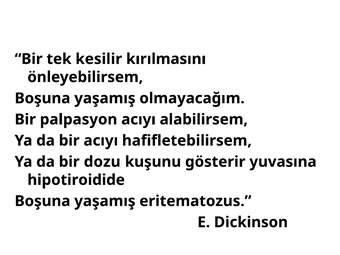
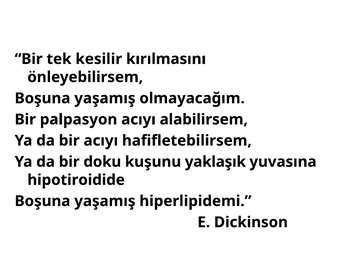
dozu: dozu -> doku (102, 162)
gösterir: gösterir -> yaklaşık (215, 162)
eritematozus: eritematozus -> hiperlipidemi (195, 201)
